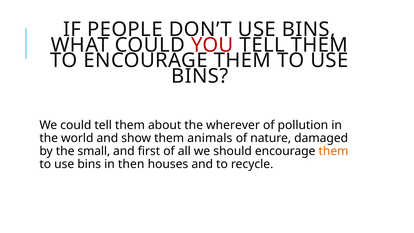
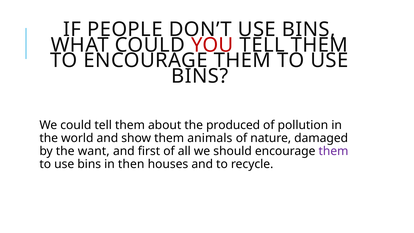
wherever: wherever -> produced (233, 125)
small: small -> want (94, 151)
them colour: orange -> purple (333, 151)
